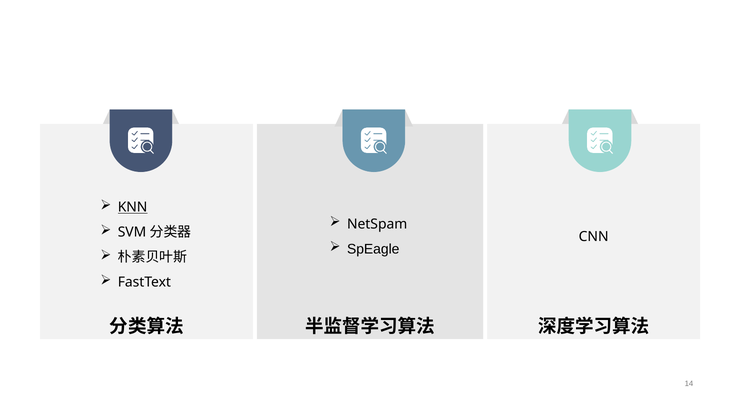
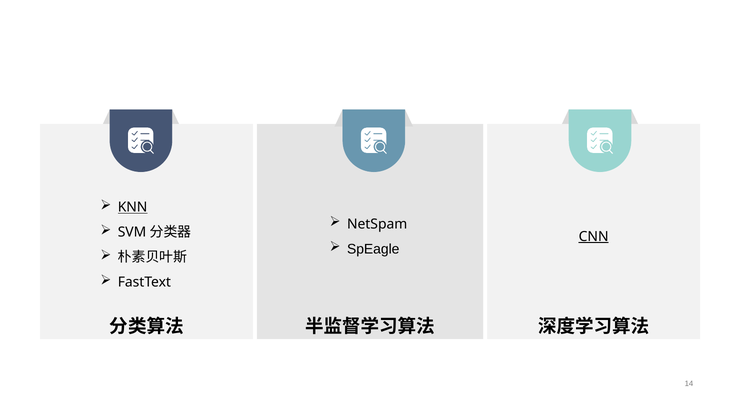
CNN underline: none -> present (594, 237)
